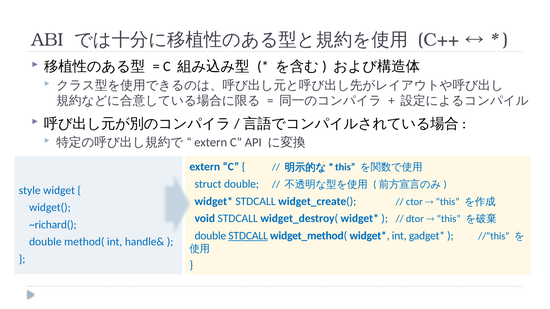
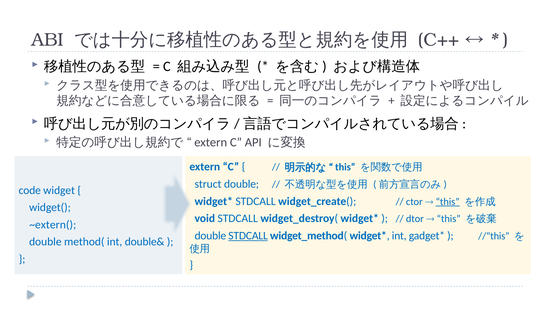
style: style -> code (30, 191)
this underline: none -> present (448, 202)
~richard(: ~richard( -> ~extern( (53, 225)
handle&: handle& -> double& (145, 242)
